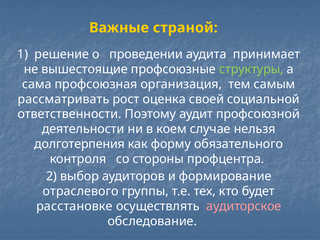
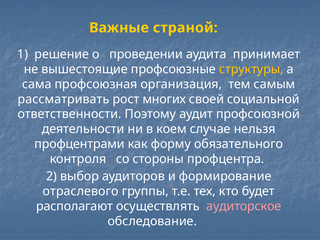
структуры colour: light green -> yellow (251, 69)
оценка: оценка -> многих (164, 99)
долготерпения: долготерпения -> профцентрами (80, 144)
расстановке: расстановке -> располагают (75, 206)
